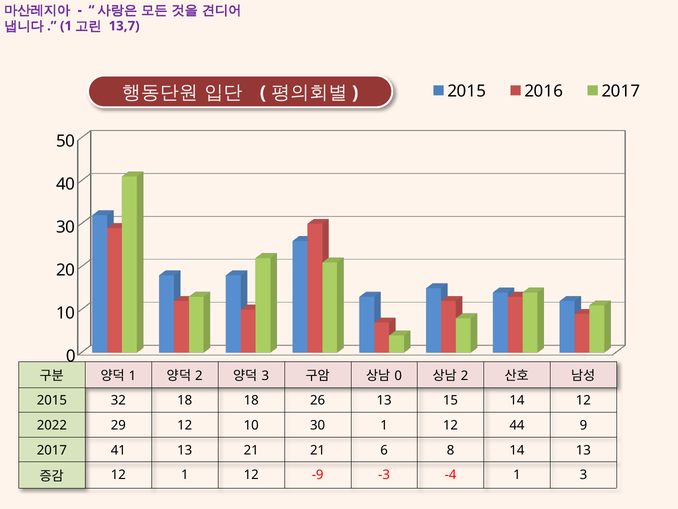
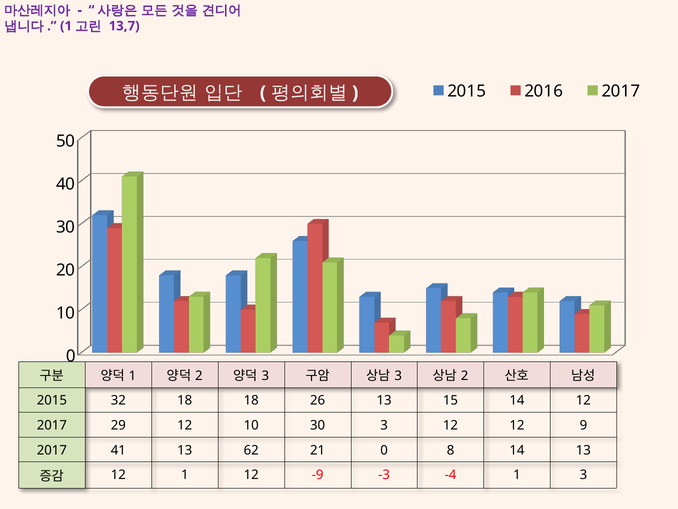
0: 0 -> 3 (398, 375)
2022: 2022 -> 2017 (52, 425)
30 1: 1 -> 3 (384, 425)
12 44: 44 -> 12 (517, 425)
13 21: 21 -> 62 (251, 450)
21 6: 6 -> 0 (384, 450)
